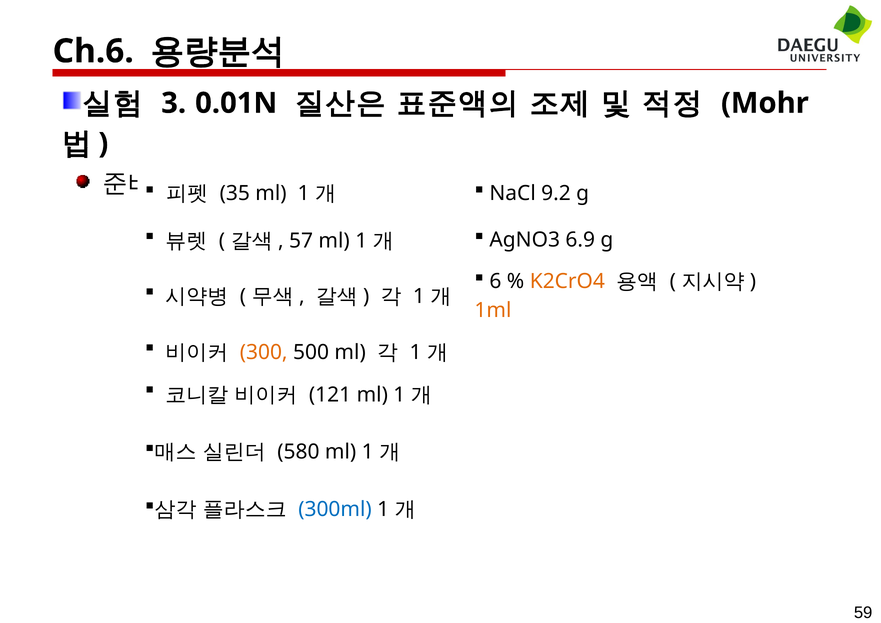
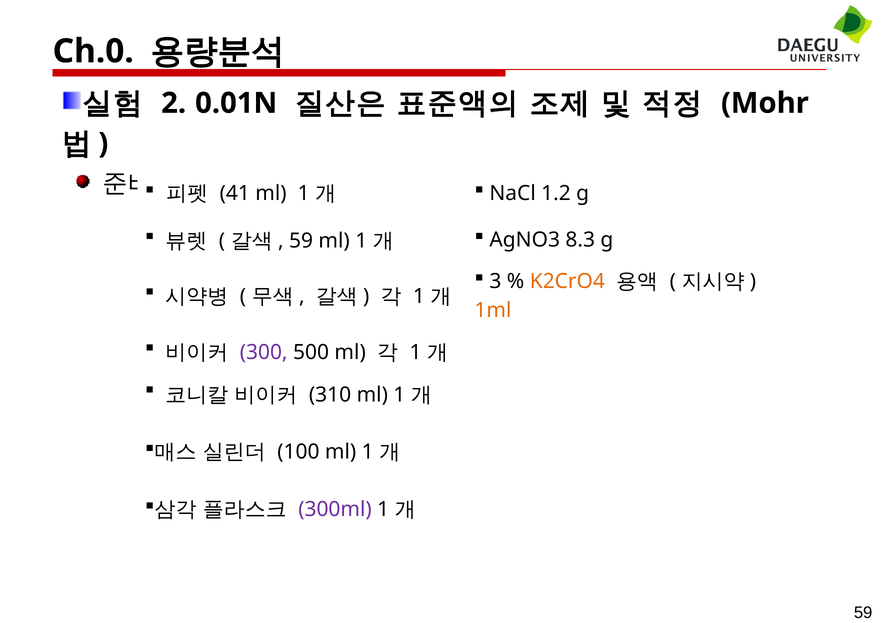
Ch.6: Ch.6 -> Ch.0 (93, 51)
3: 3 -> 2 (174, 103)
35: 35 -> 41 (235, 193)
9.2: 9.2 -> 1.2 (556, 194)
57: 57 -> 59 (301, 241)
6.9: 6.9 -> 8.3 (580, 240)
6: 6 -> 3 (495, 281)
300 colour: orange -> purple (264, 352)
121: 121 -> 310 (330, 395)
580: 580 -> 100 (298, 452)
300ml colour: blue -> purple (335, 509)
